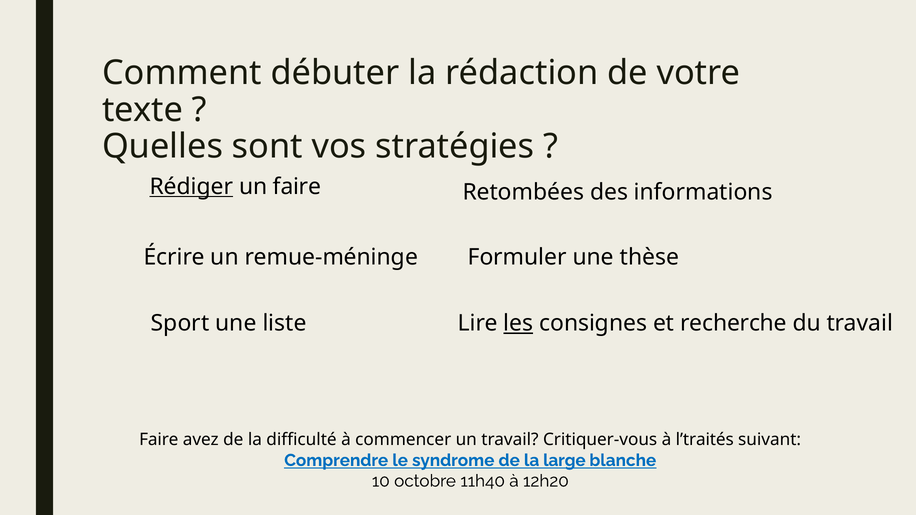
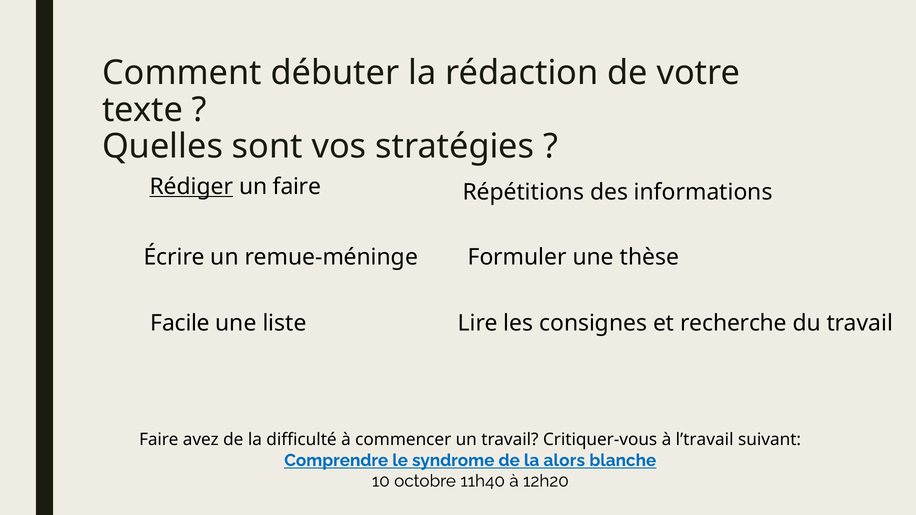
Retombées: Retombées -> Répétitions (523, 192)
Sport: Sport -> Facile (180, 323)
les underline: present -> none (518, 323)
l’traités: l’traités -> l’travail (705, 440)
large: large -> alors (564, 461)
